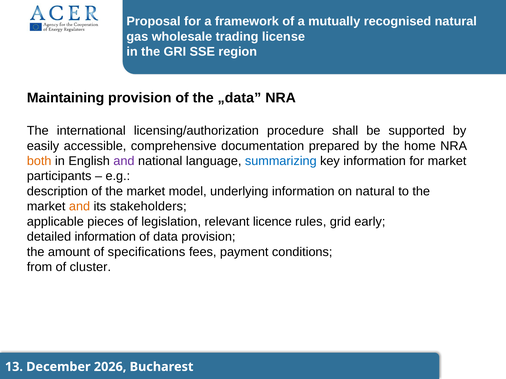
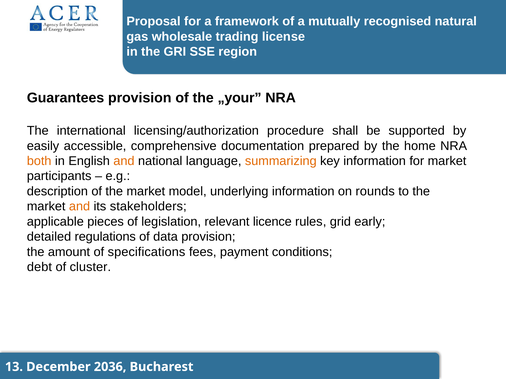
Maintaining: Maintaining -> Guarantees (66, 98)
„data: „data -> „your (240, 98)
and colour: purple -> orange (124, 161)
summarizing colour: blue -> orange (281, 161)
on natural: natural -> rounds (375, 192)
detailed information: information -> regulations (105, 237)
from: from -> debt (39, 267)
2026: 2026 -> 2036 (110, 367)
